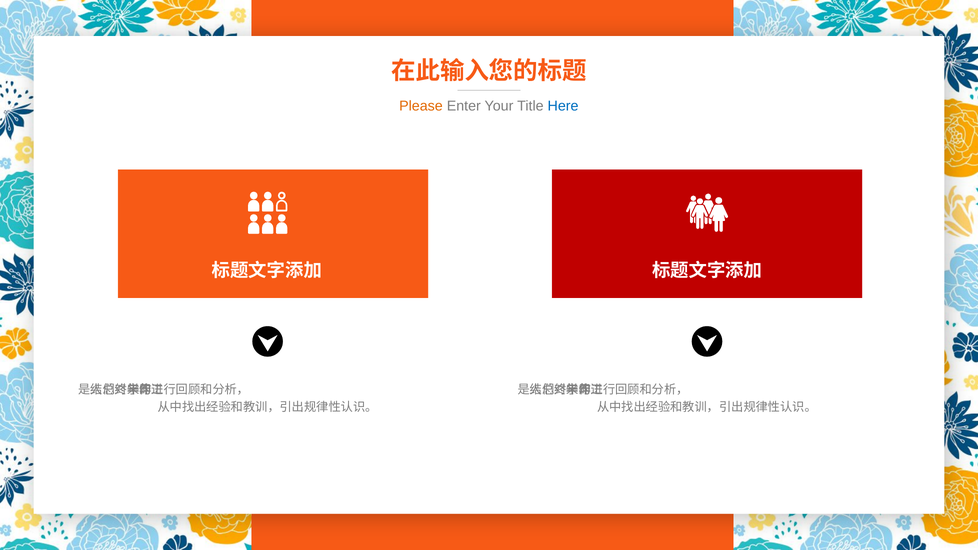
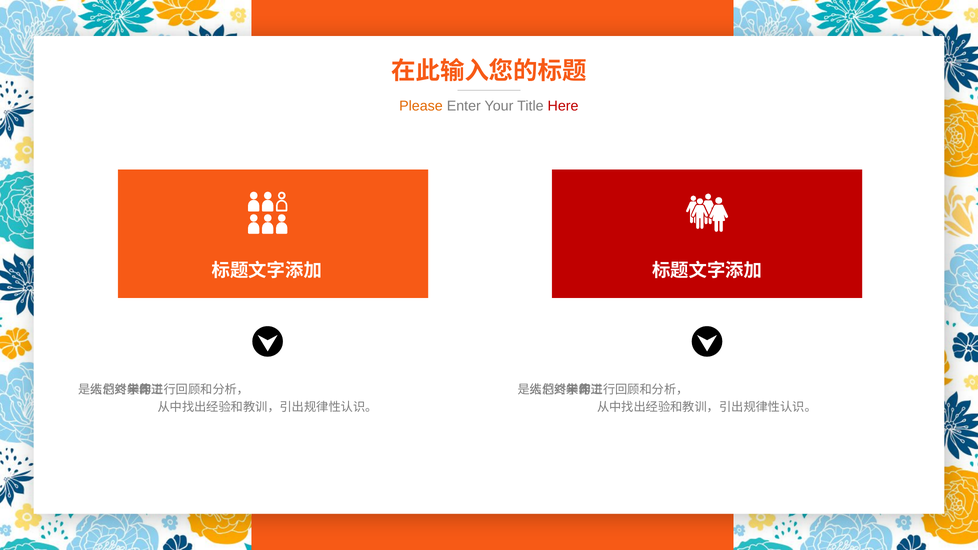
Here colour: blue -> red (563, 106)
